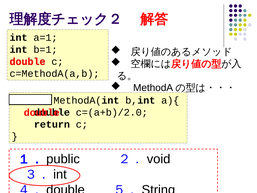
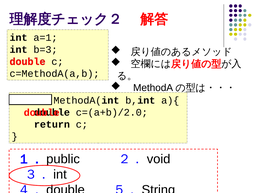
b=1: b=1 -> b=3 (45, 50)
